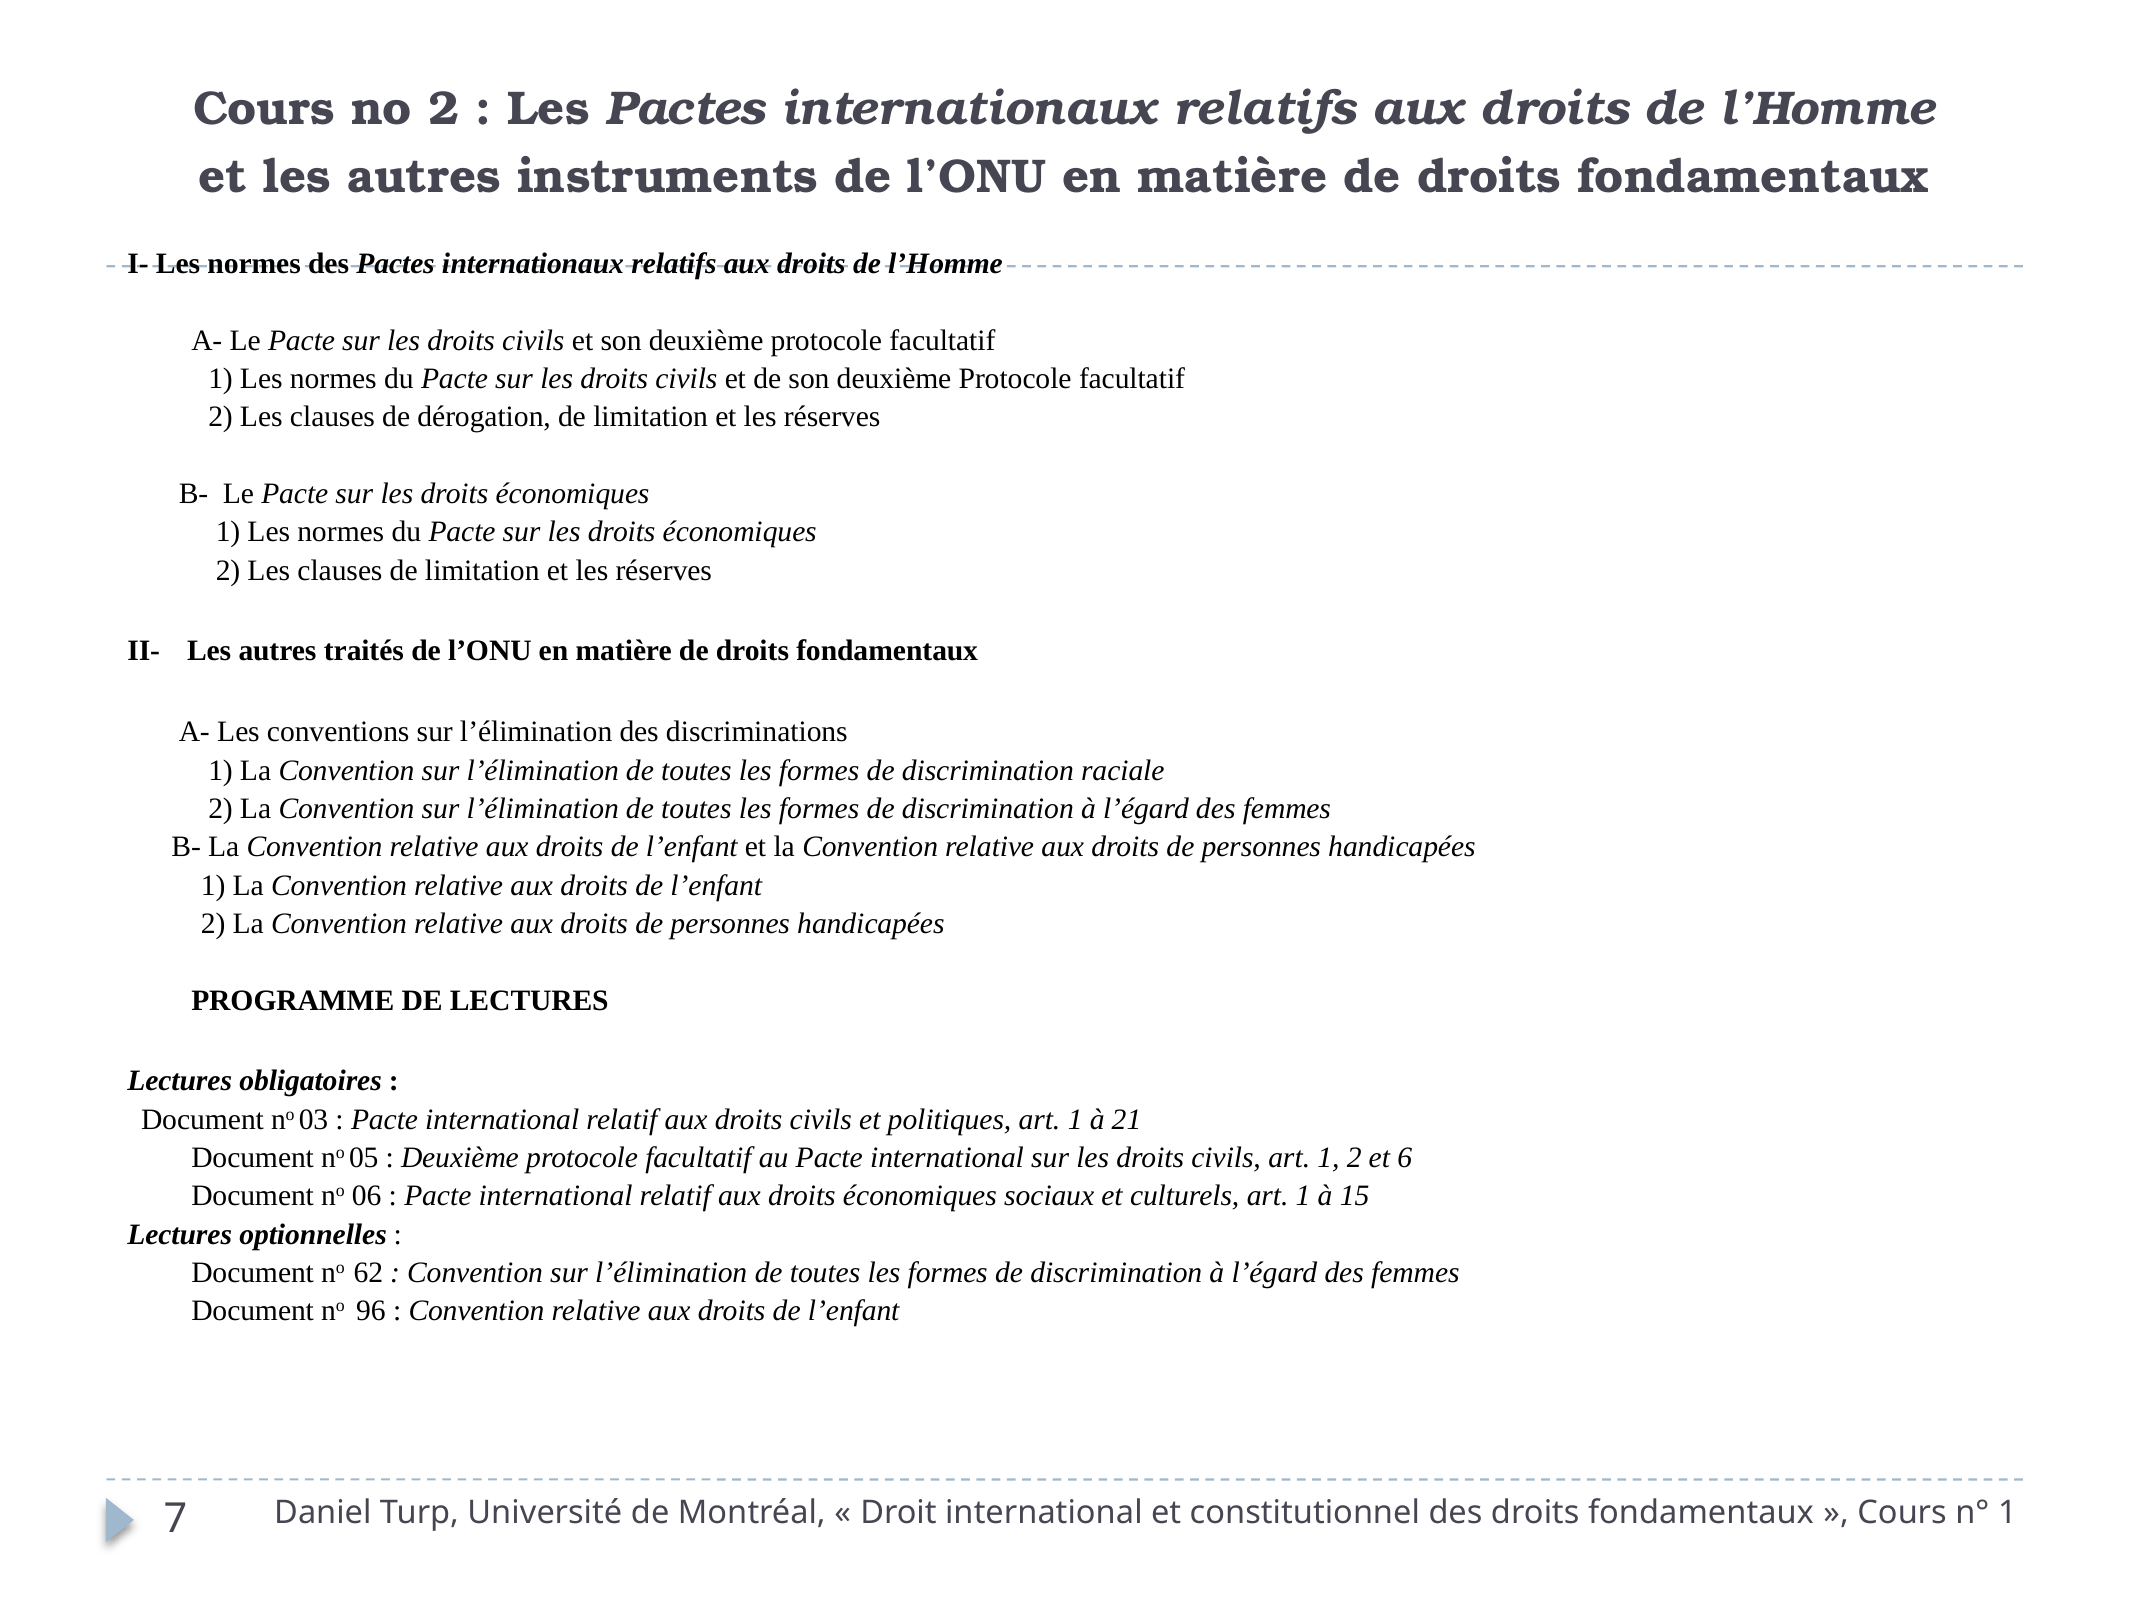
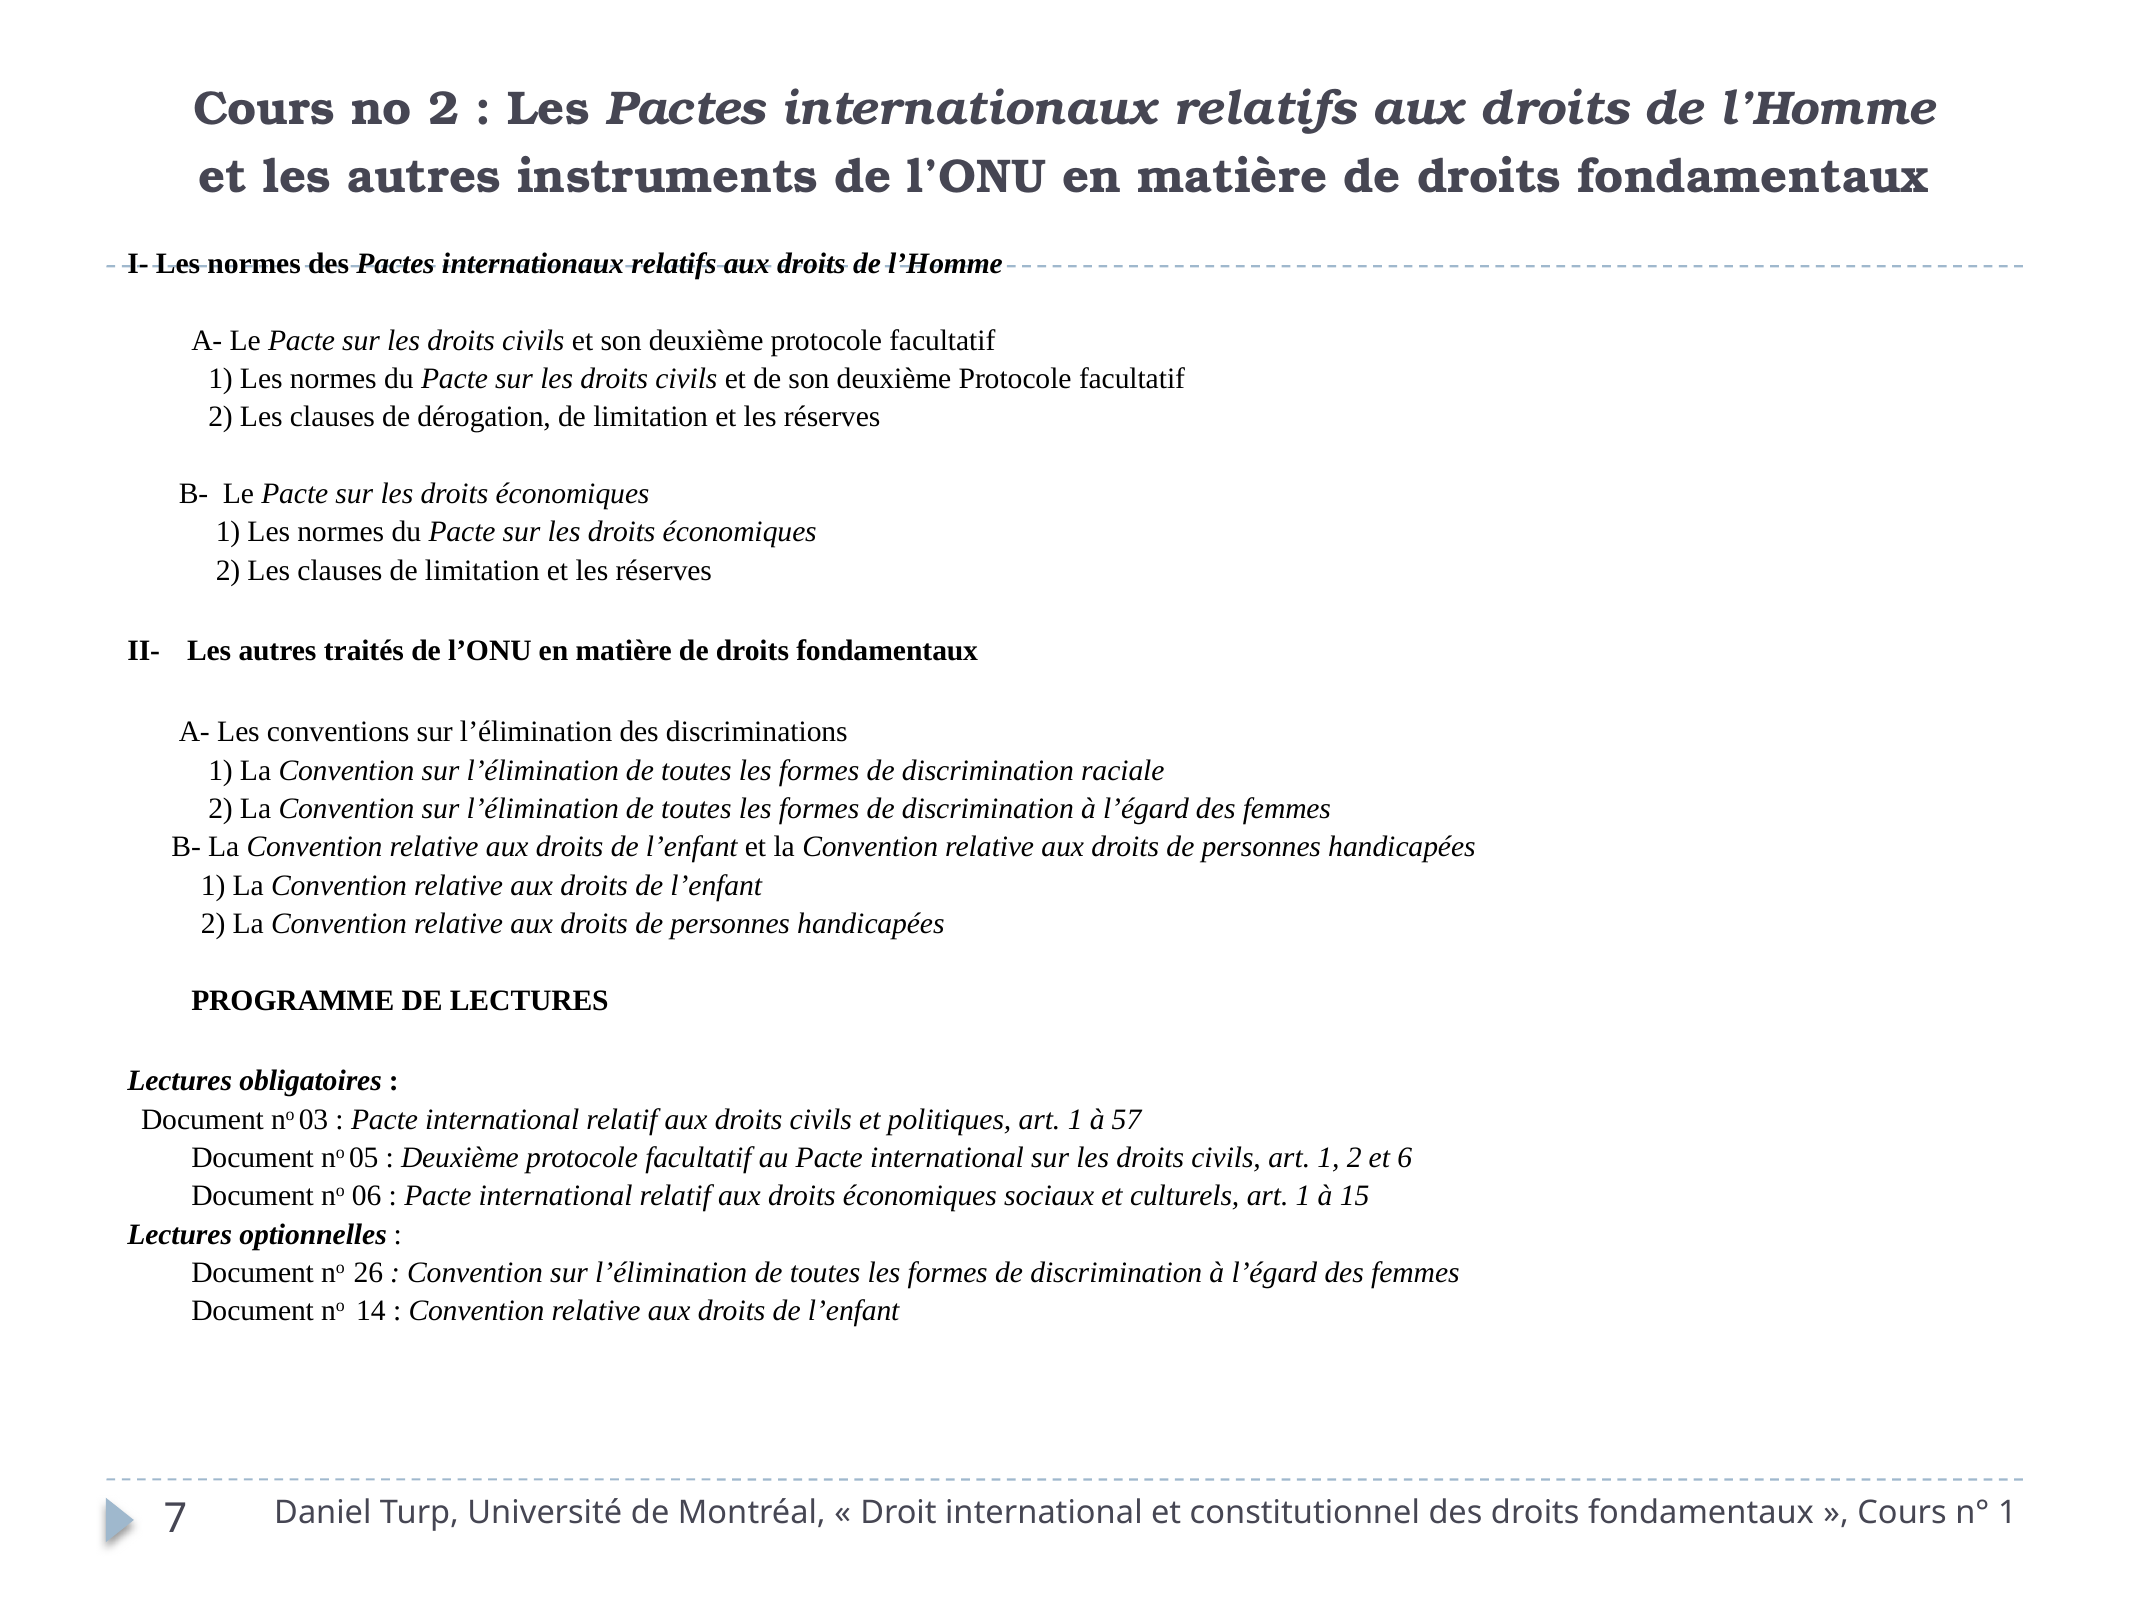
21: 21 -> 57 (1127, 1120)
62: 62 -> 26 (368, 1273)
96: 96 -> 14 (371, 1311)
